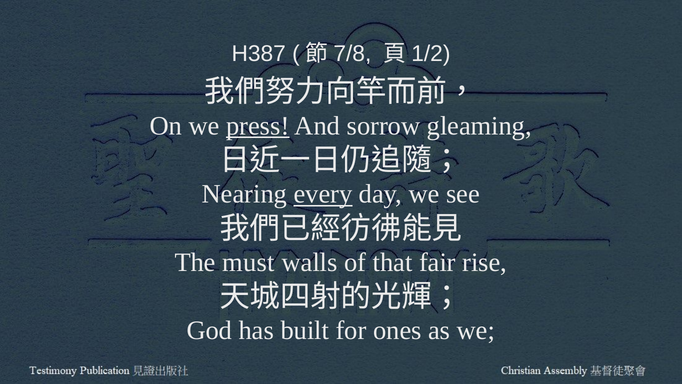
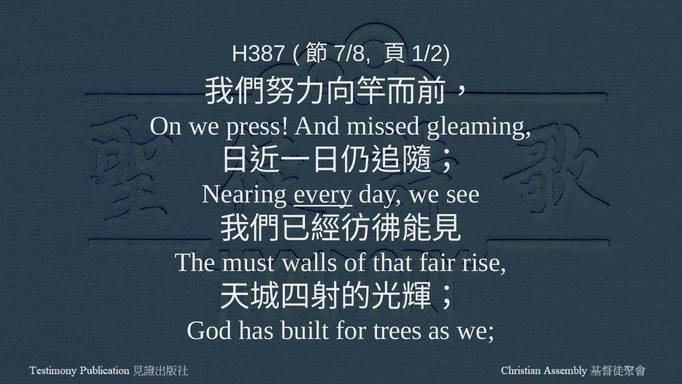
press underline: present -> none (258, 126)
sorrow: sorrow -> missed (383, 126)
ones: ones -> trees (397, 330)
